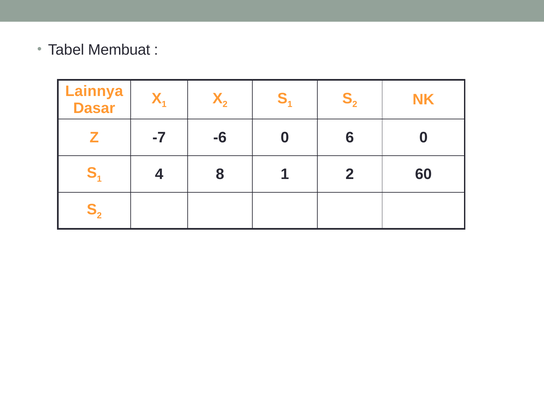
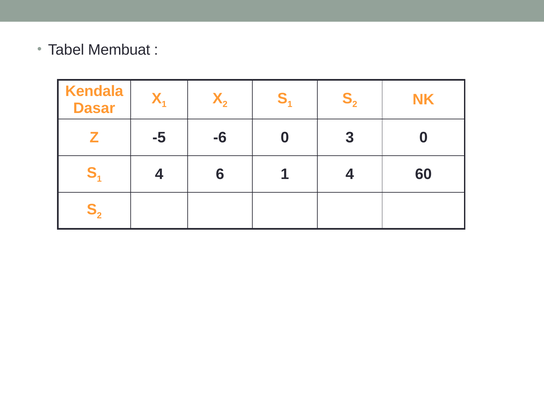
Lainnya: Lainnya -> Kendala (94, 91)
-7: -7 -> -5 (159, 138)
6: 6 -> 3 (350, 138)
8: 8 -> 6 (220, 174)
2: 2 -> 4 (350, 174)
